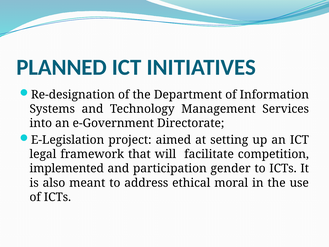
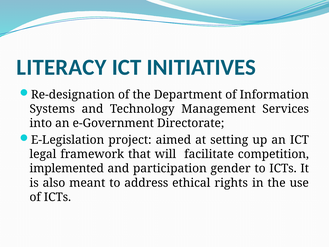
PLANNED: PLANNED -> LITERACY (61, 67)
moral: moral -> rights (231, 183)
